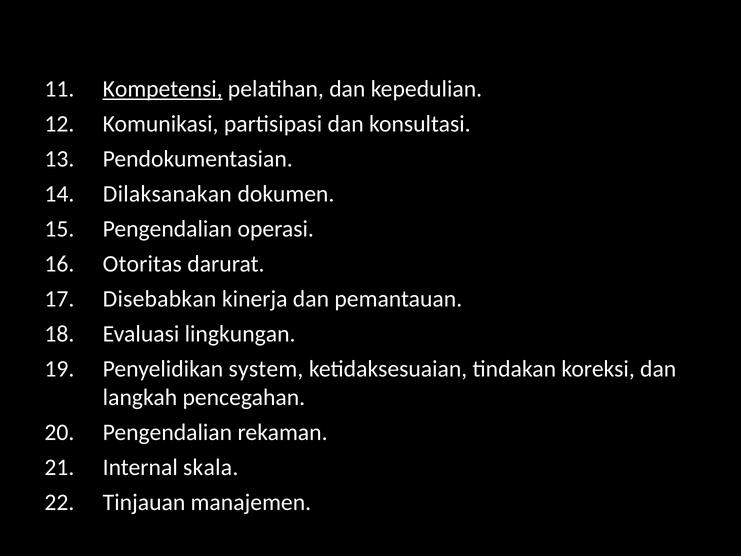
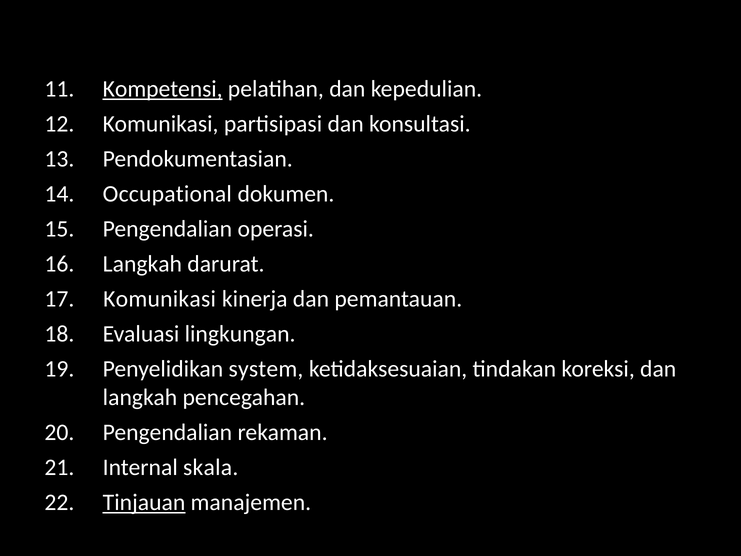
Dilaksanakan: Dilaksanakan -> Occupational (167, 194)
Otoritas: Otoritas -> Langkah (142, 264)
Disebabkan: Disebabkan -> Komunikasi (160, 299)
Tinjauan underline: none -> present (144, 502)
